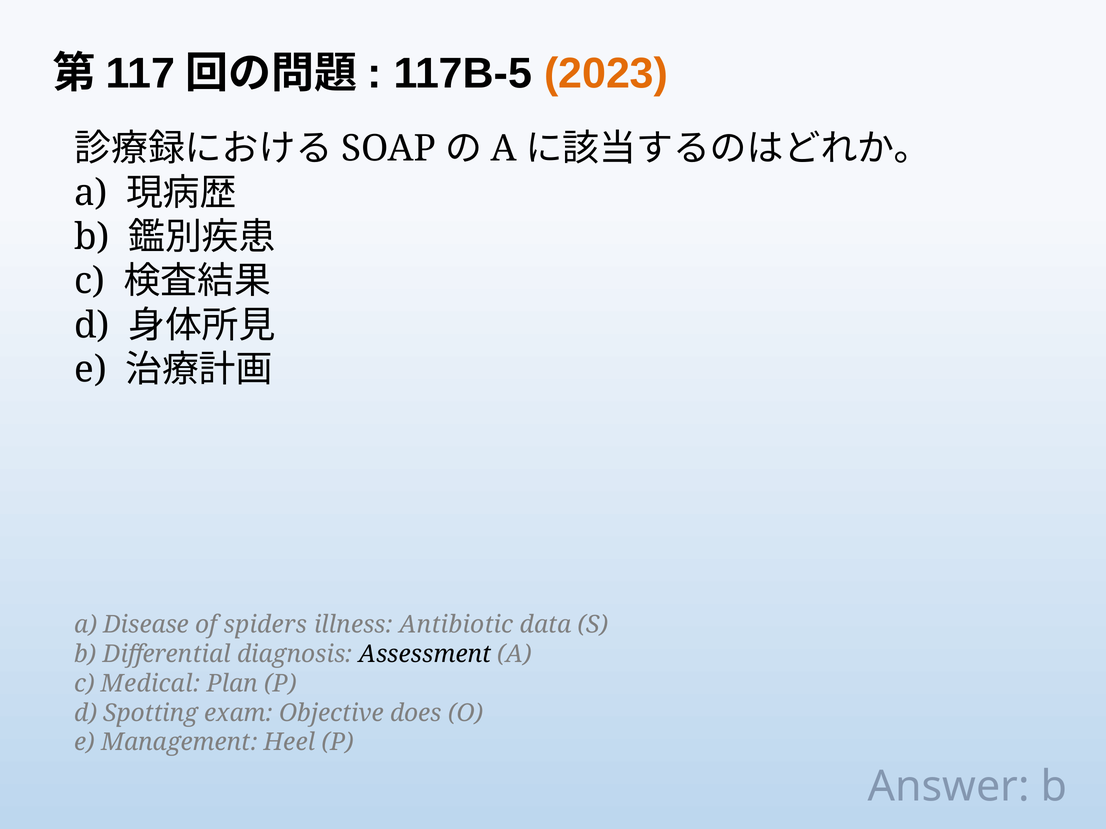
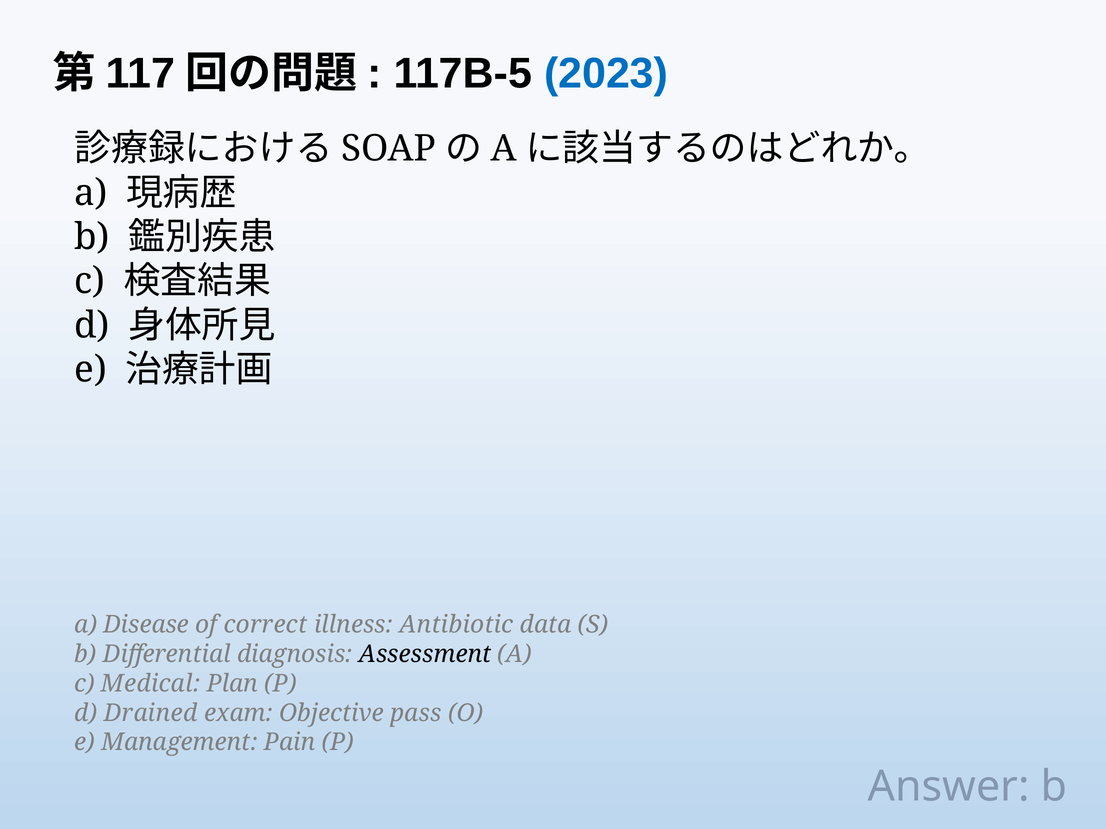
2023 colour: orange -> blue (606, 73)
spiders: spiders -> correct (265, 625)
Spotting: Spotting -> Drained (150, 713)
does: does -> pass (416, 713)
Heel: Heel -> Pain (290, 743)
